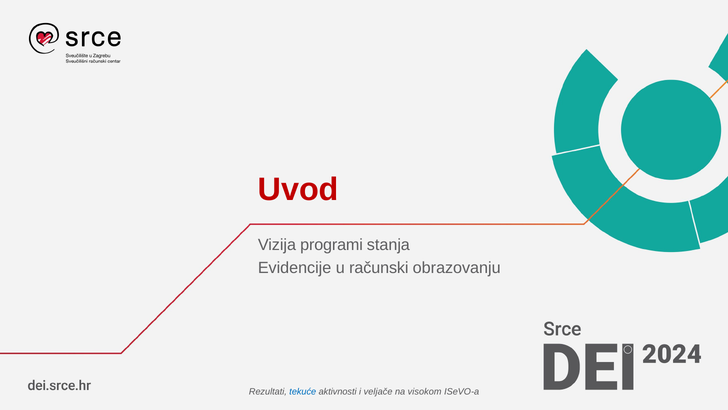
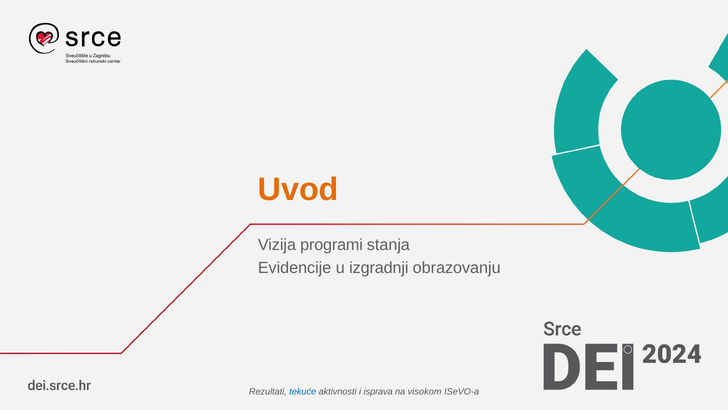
Uvod colour: red -> orange (298, 189)
računski: računski -> izgradnji (379, 268)
veljače: veljače -> isprava (378, 391)
